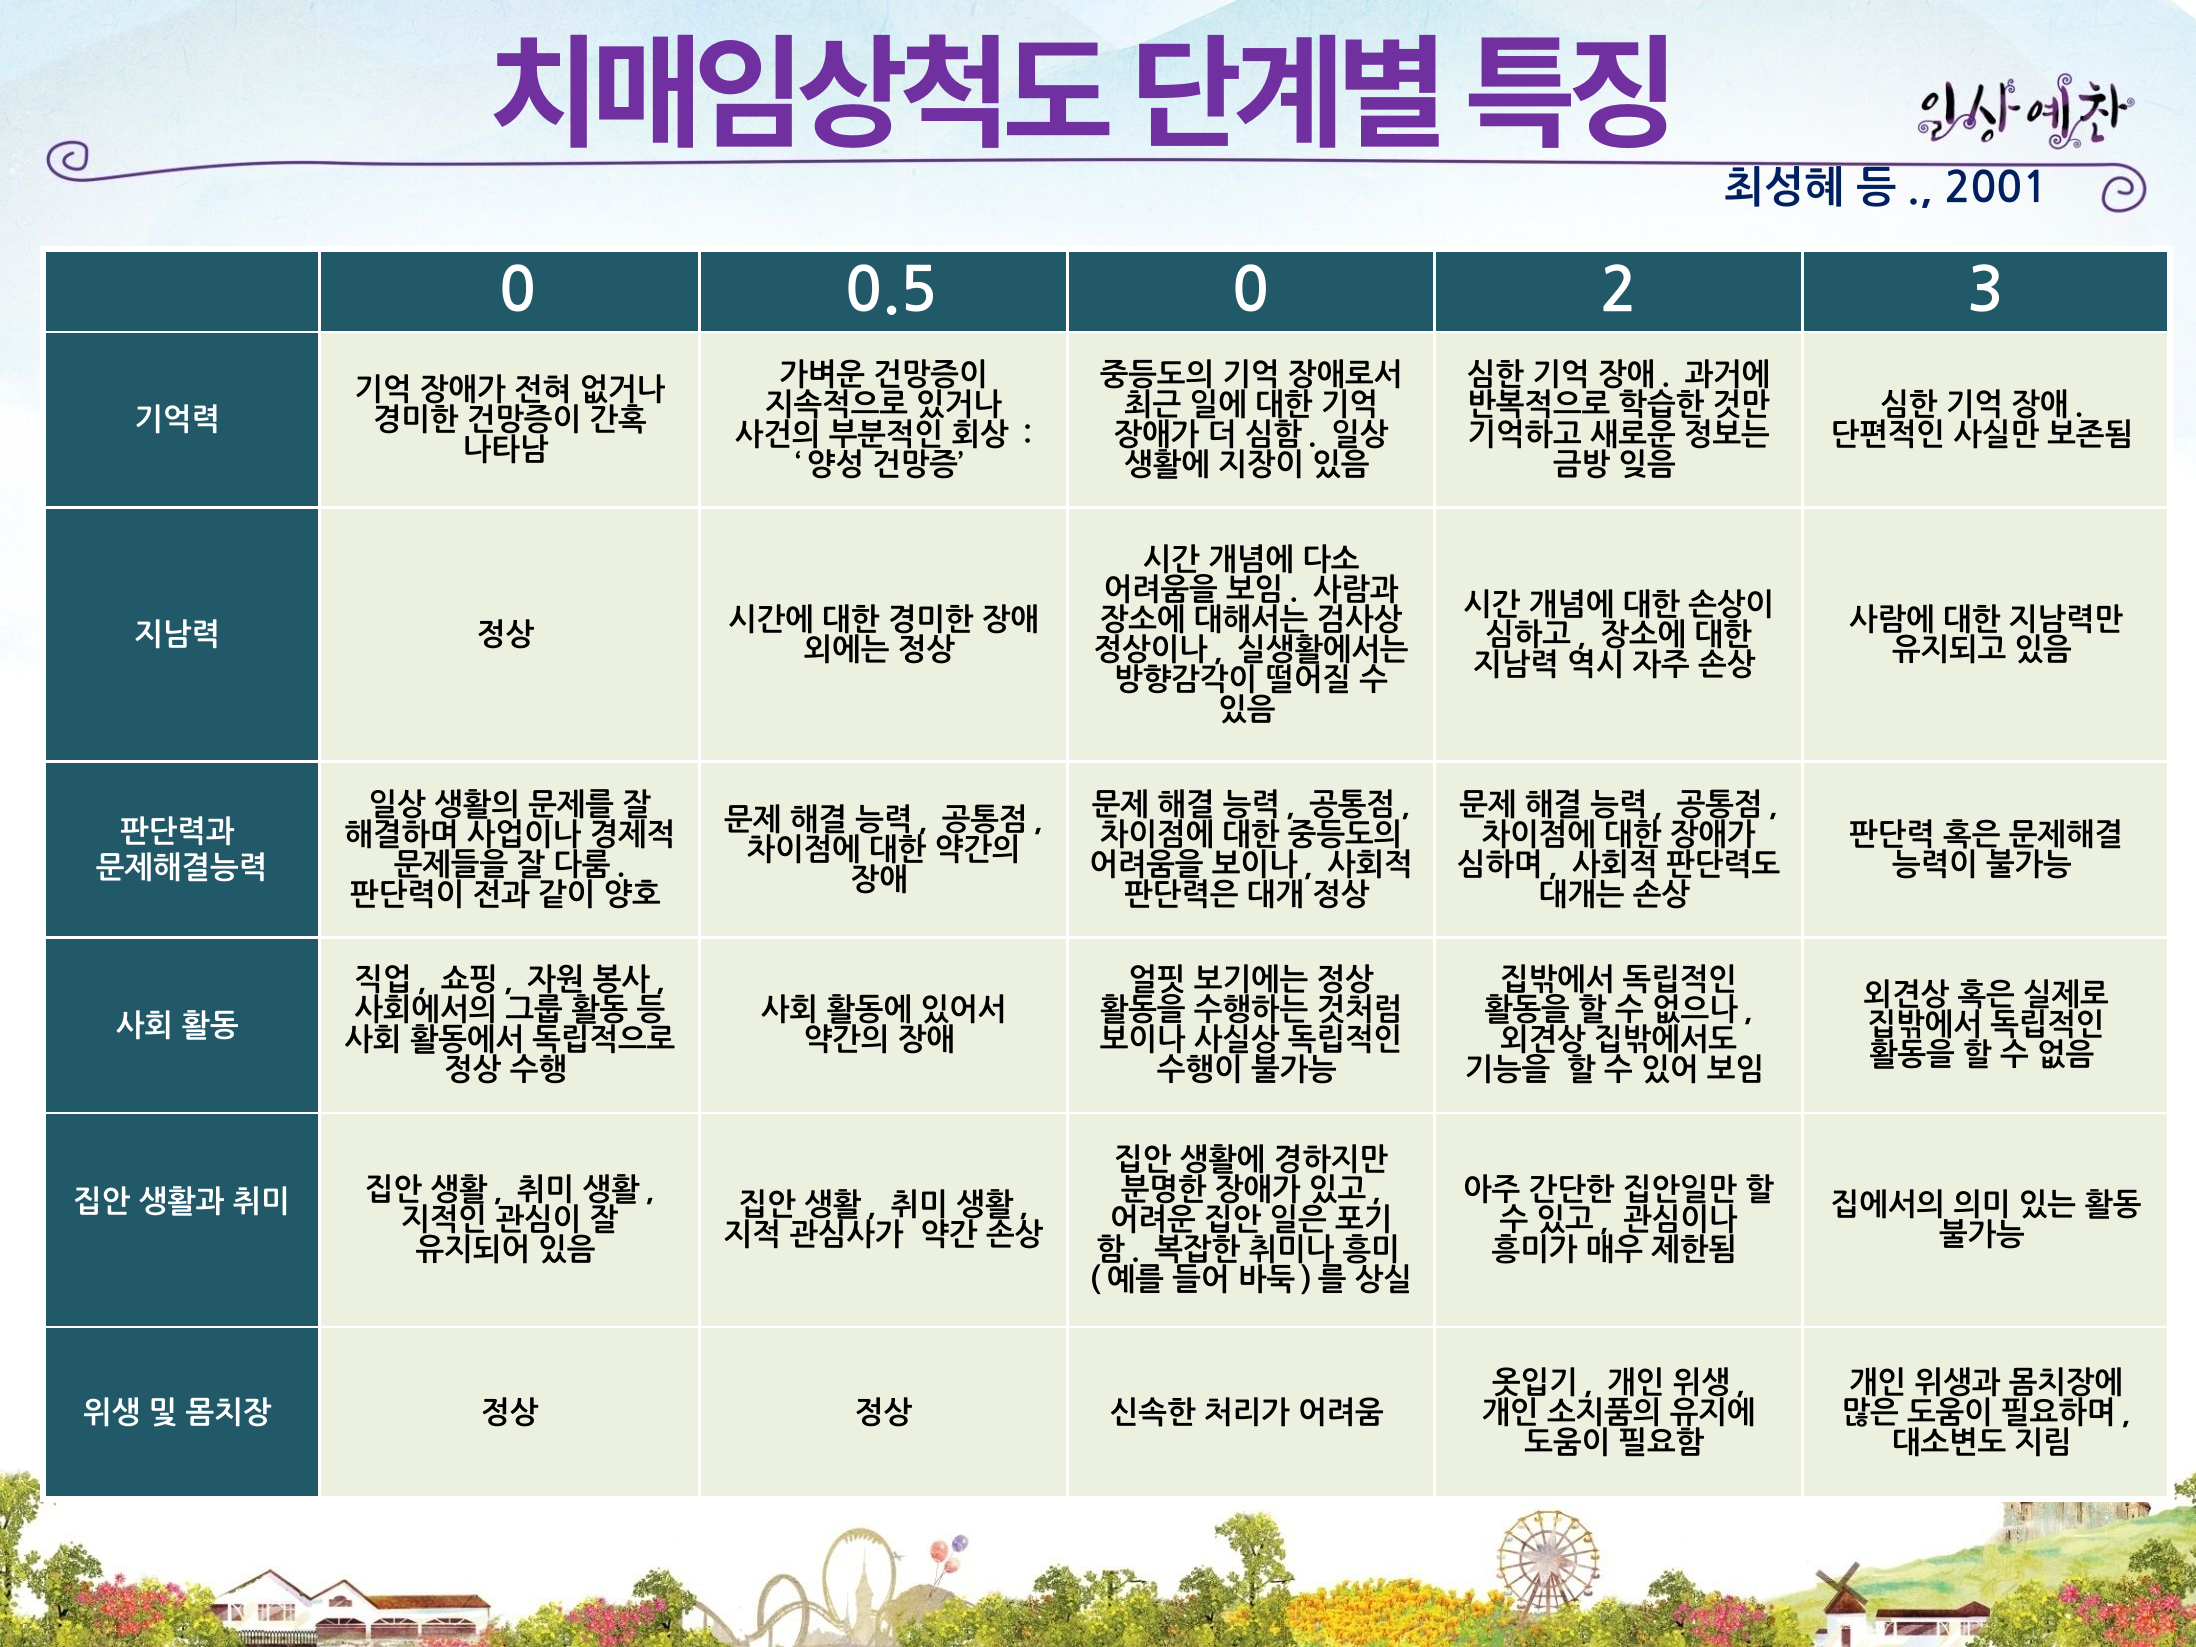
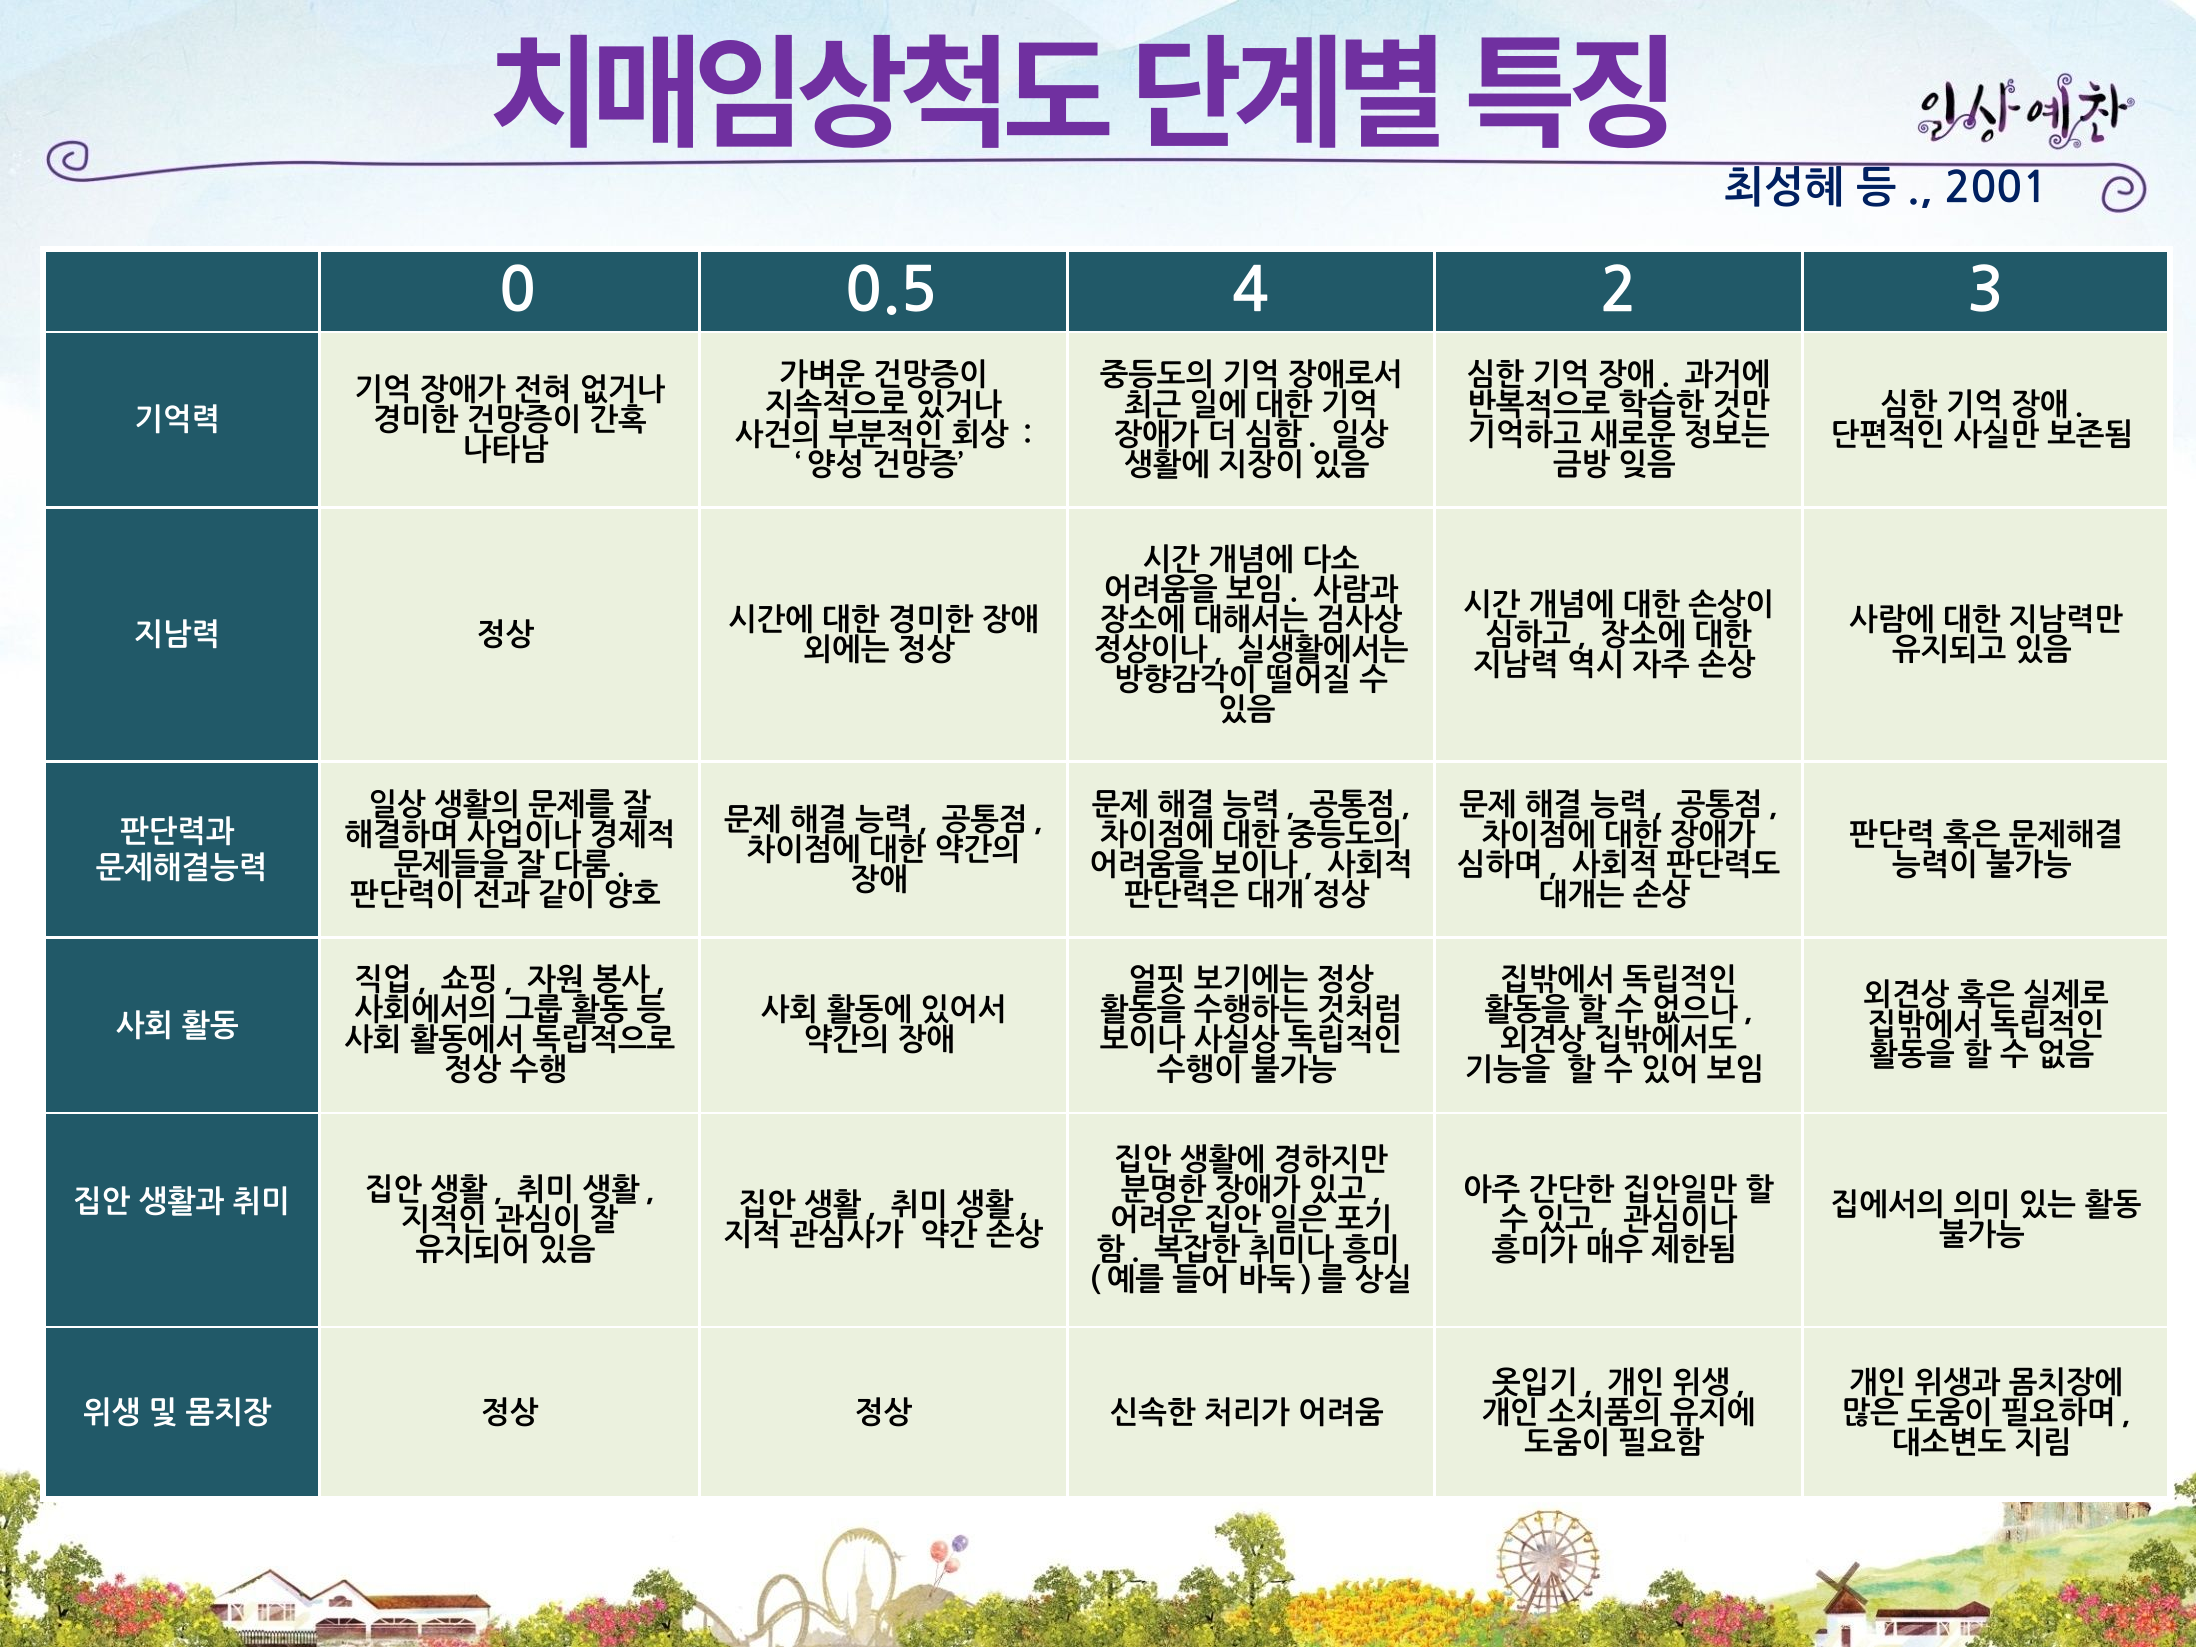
0.5 0: 0 -> 4 (1251, 292)
